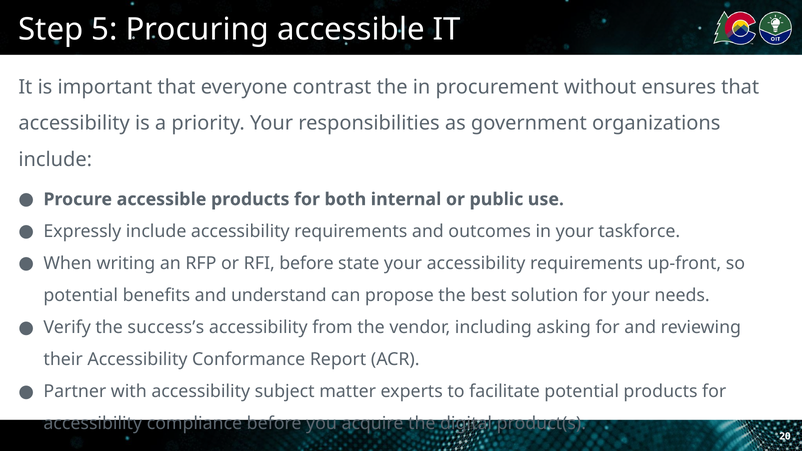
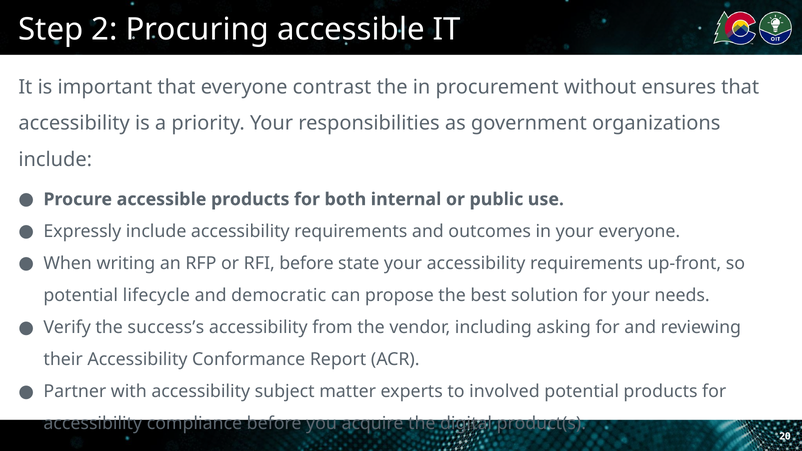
5: 5 -> 2 (105, 30)
your taskforce: taskforce -> everyone (639, 231)
benefits: benefits -> lifecycle (156, 296)
understand: understand -> democratic (279, 296)
facilitate: facilitate -> involved (504, 392)
